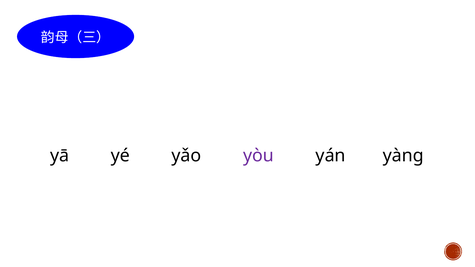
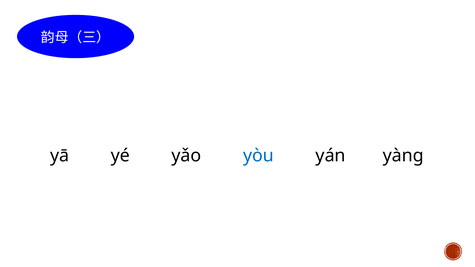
yòu colour: purple -> blue (258, 156)
